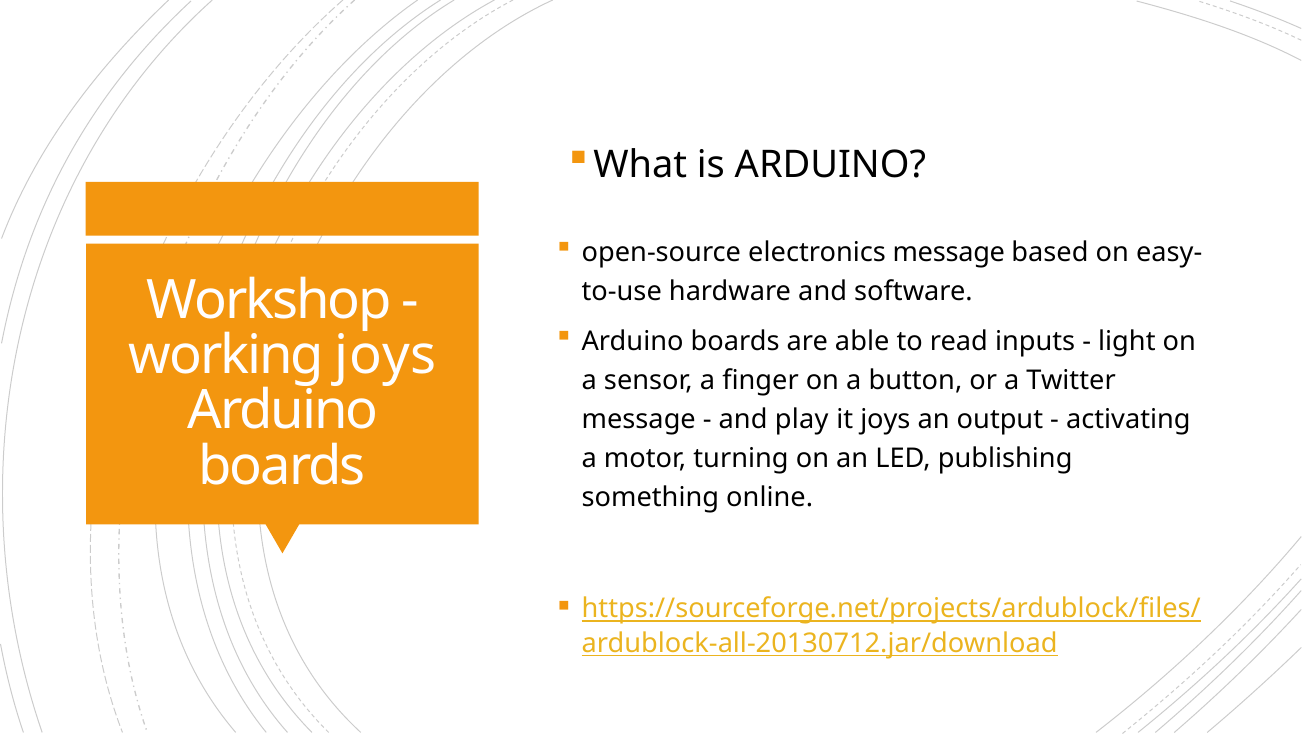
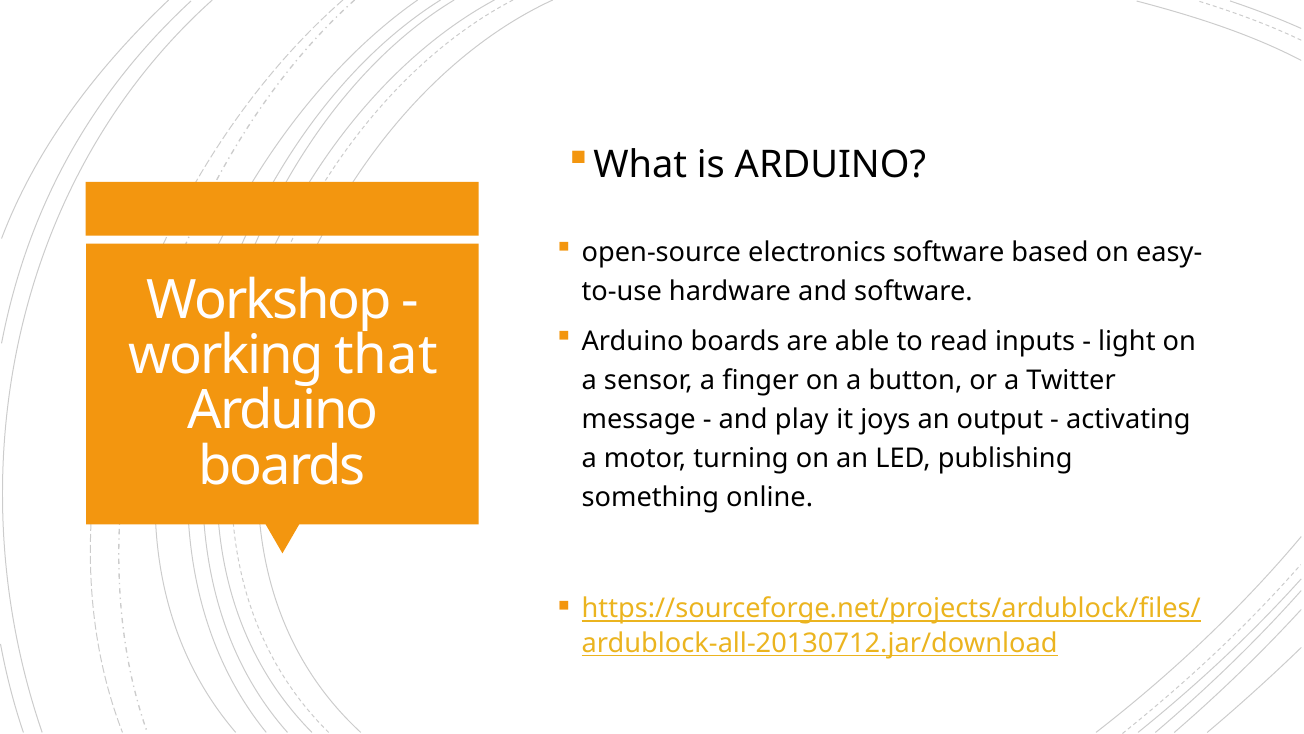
electronics message: message -> software (949, 252)
working joys: joys -> that (386, 355)
